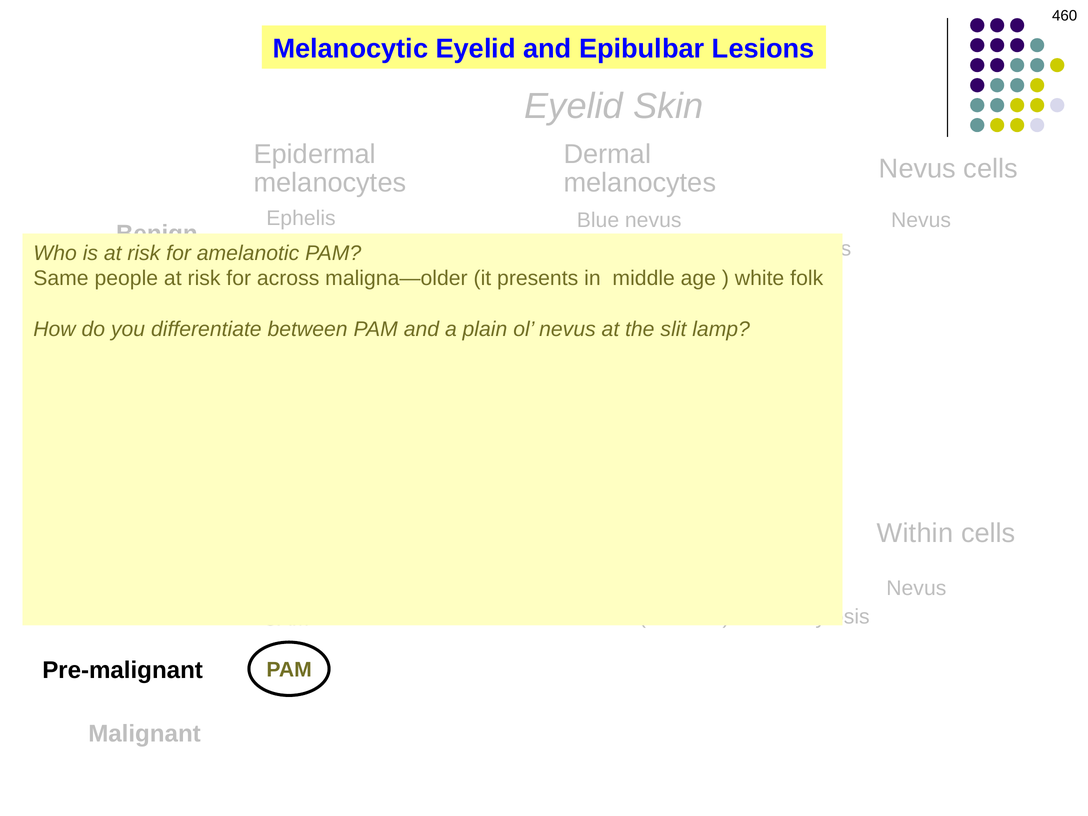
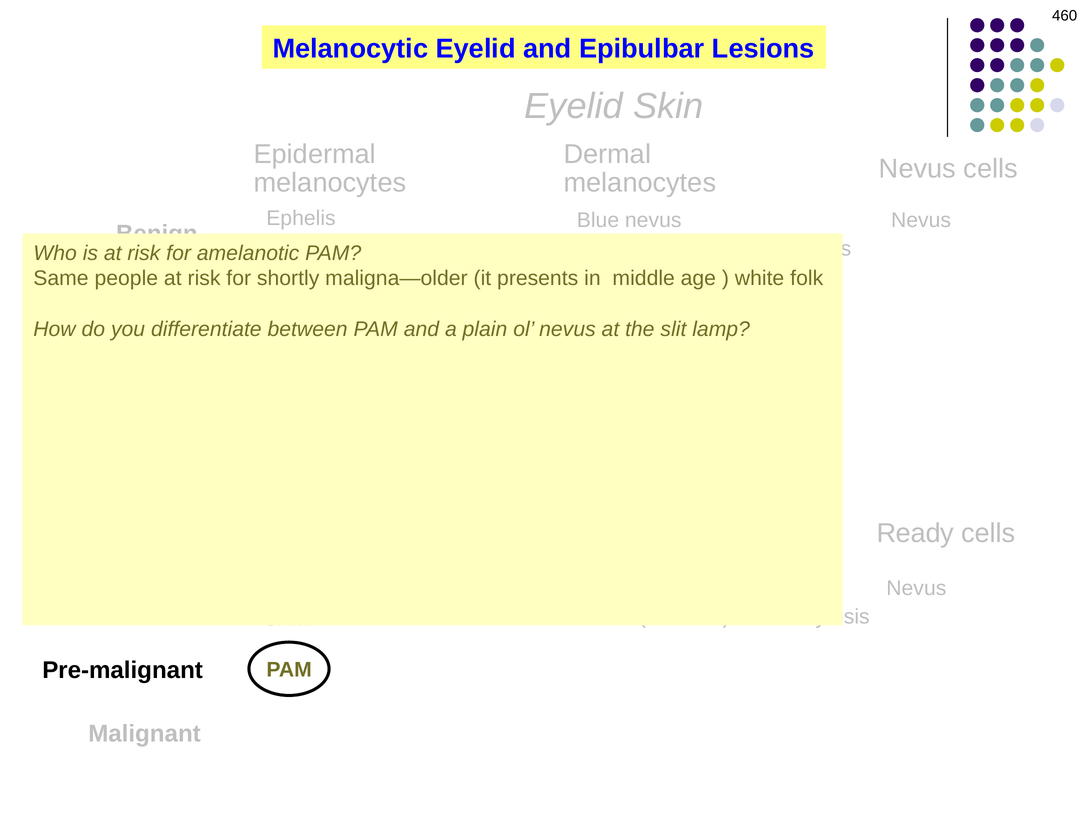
for across: across -> shortly (288, 279)
Within: Within -> Ready (915, 533)
